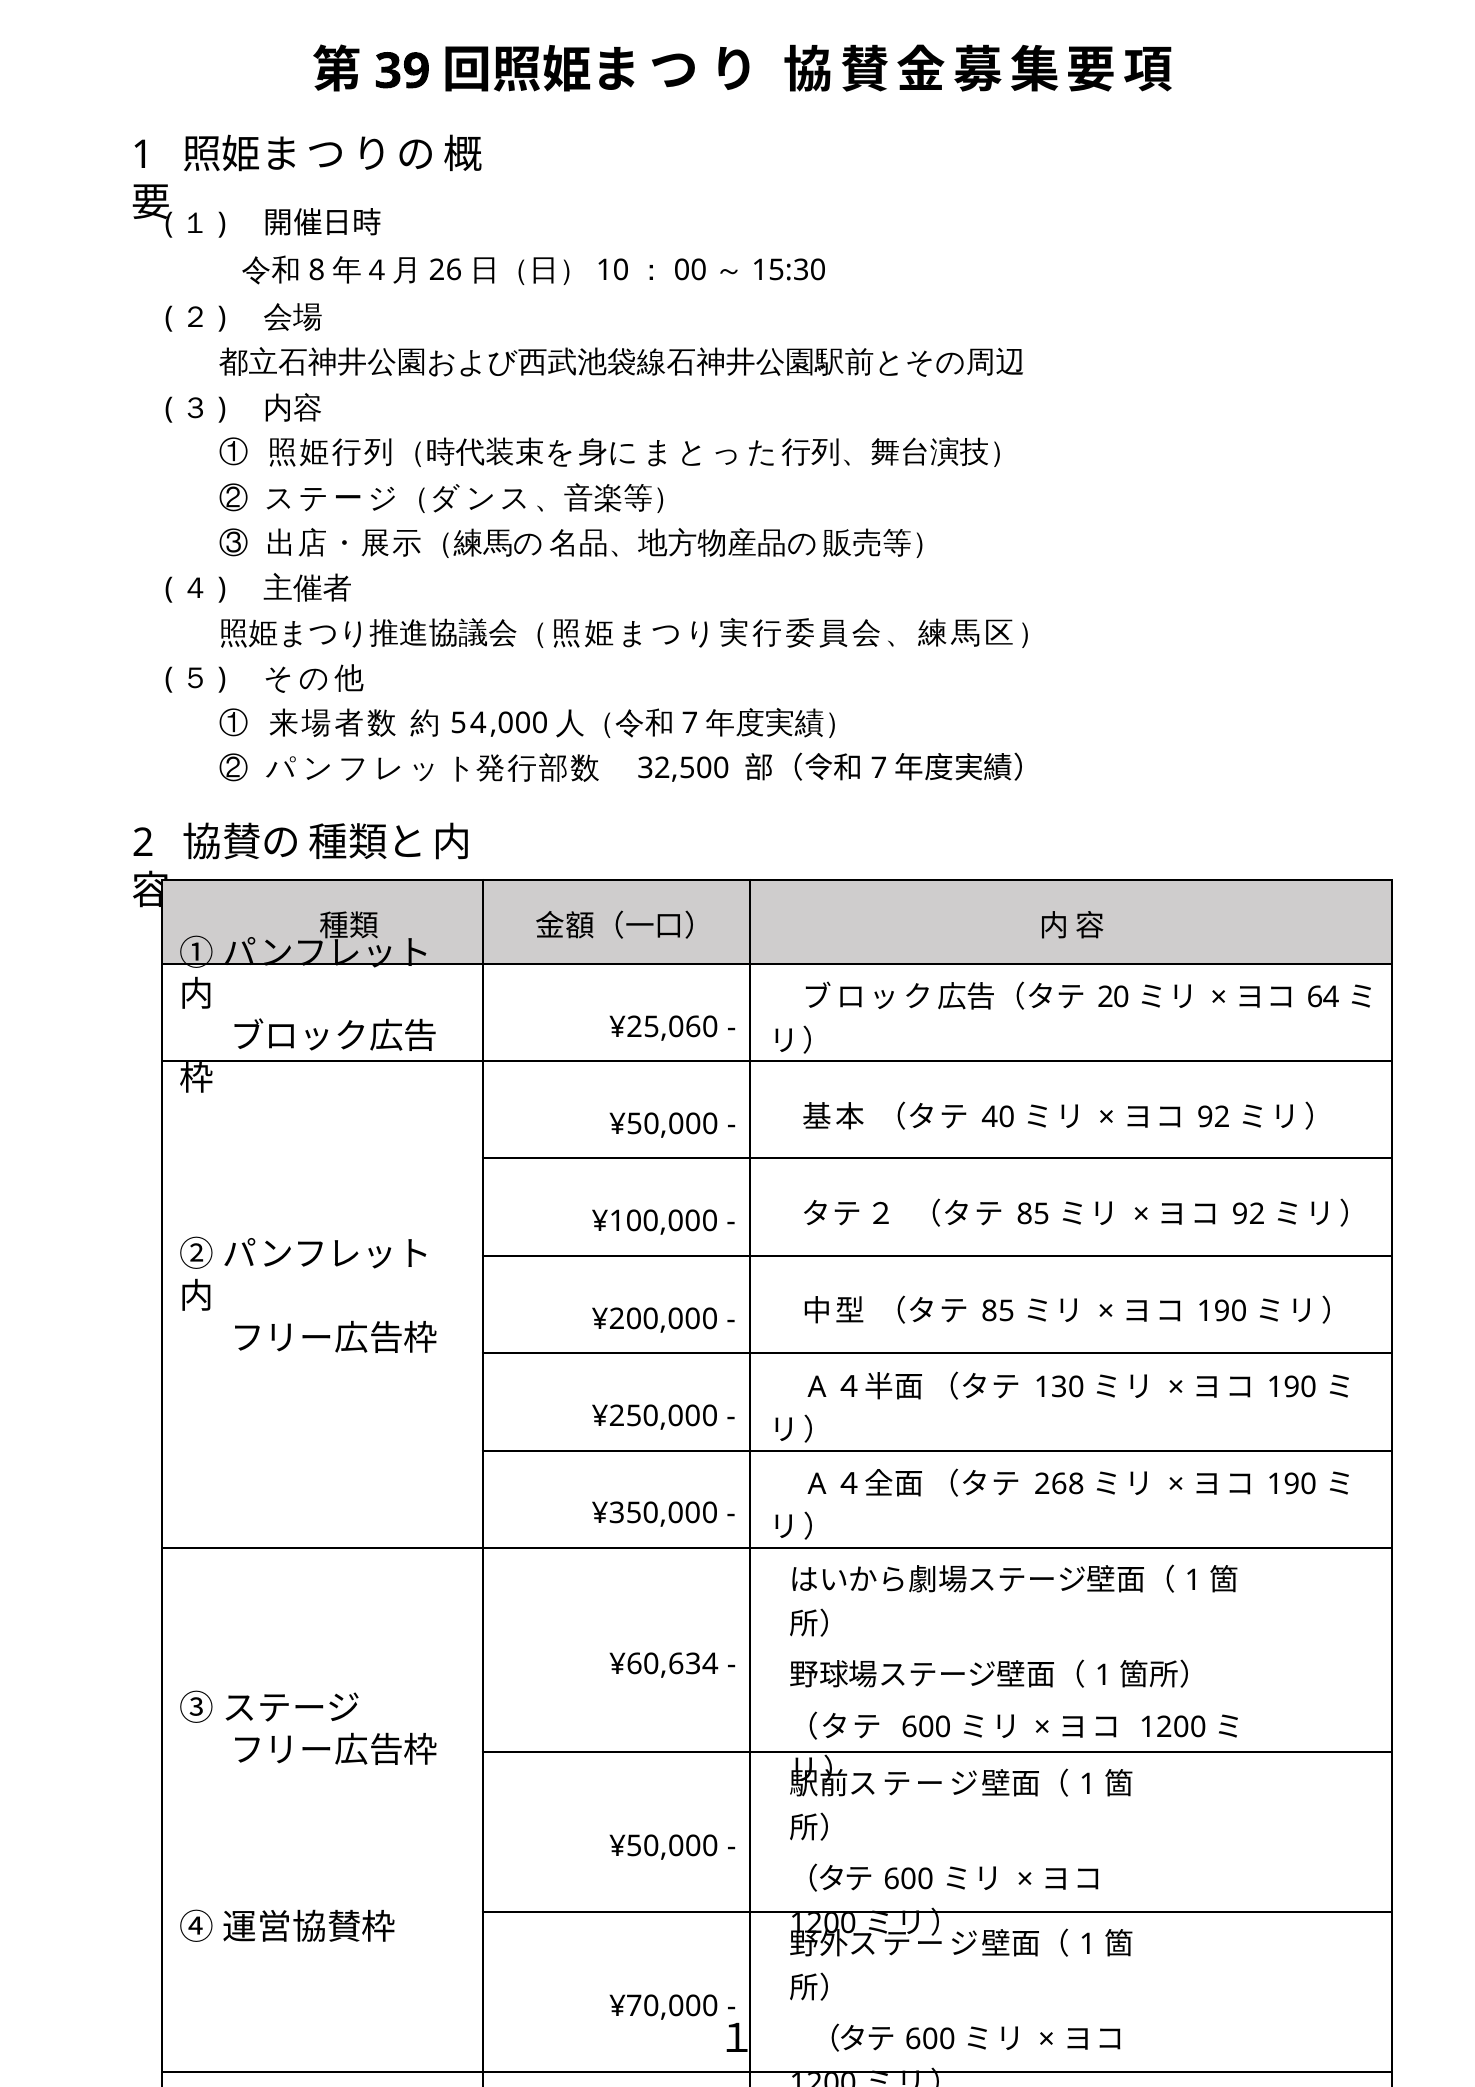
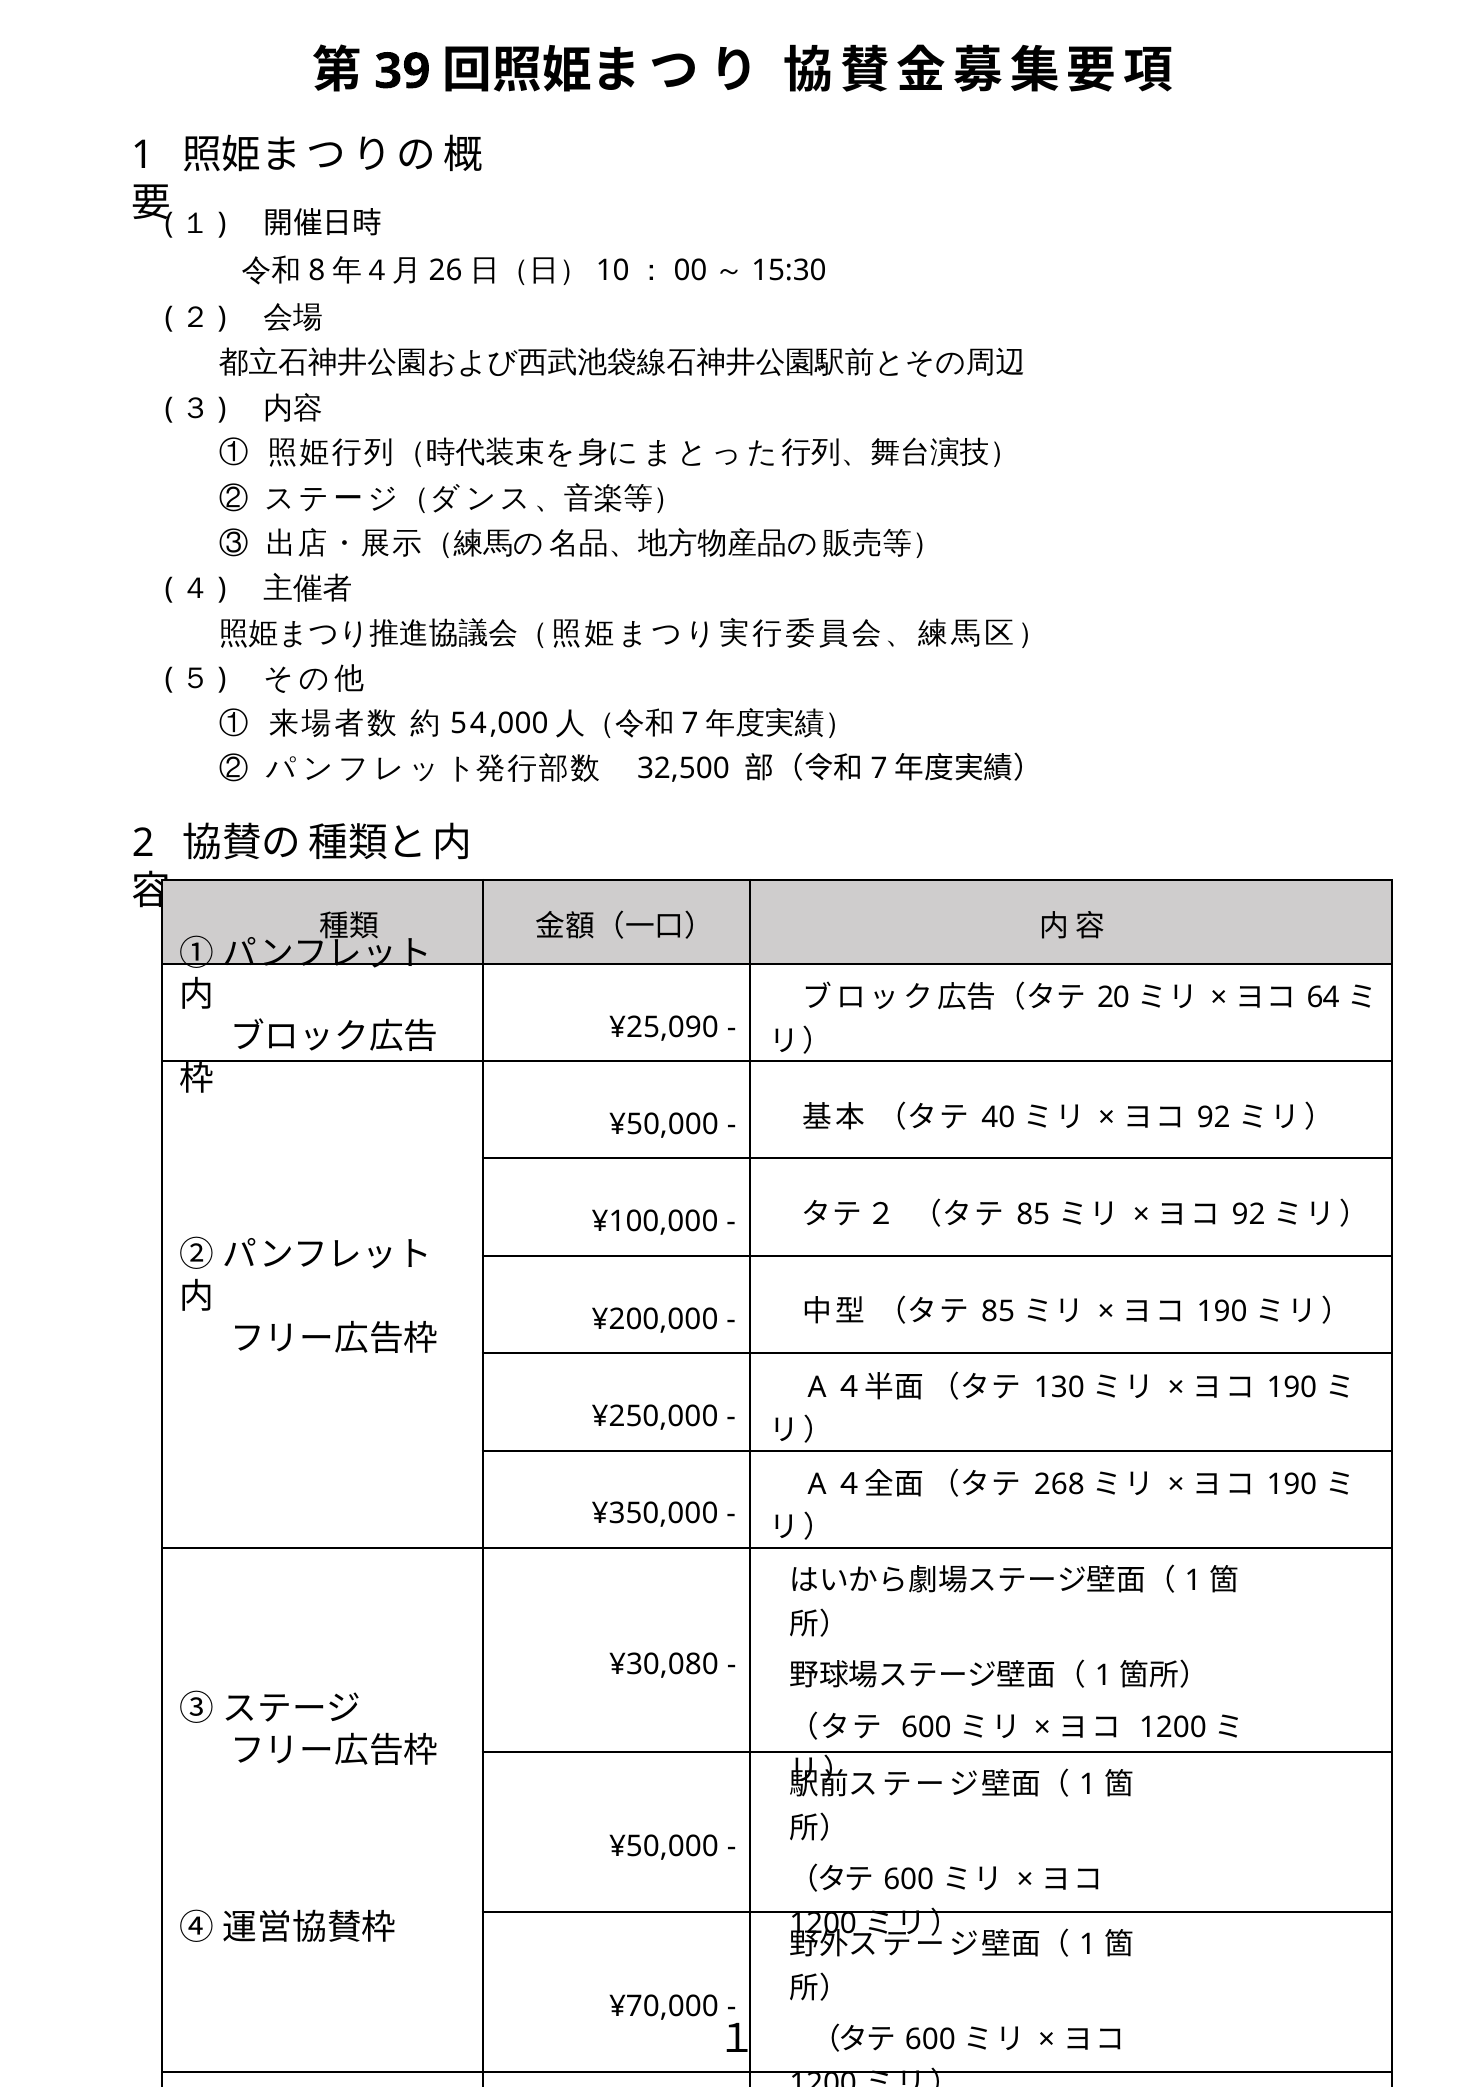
¥25,060: ¥25,060 -> ¥25,090 (664, 1027)
¥60,634: ¥60,634 -> ¥30,080 (664, 1665)
